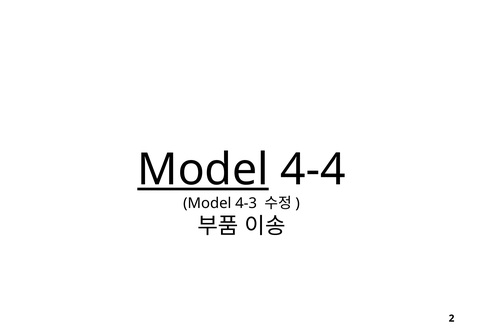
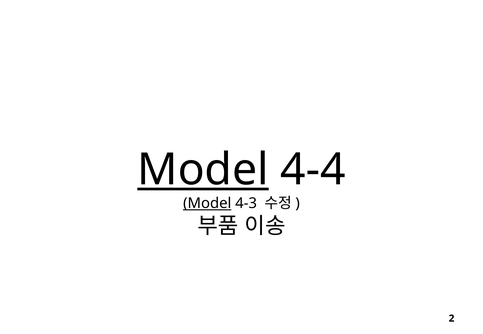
Model underline: none -> present (207, 204)
